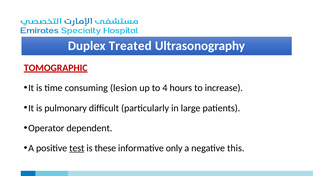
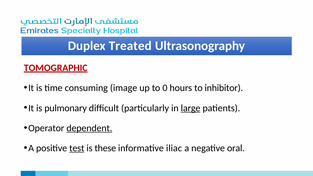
lesion: lesion -> image (124, 88)
4: 4 -> 0 (165, 88)
increase: increase -> inhibitor (224, 88)
large underline: none -> present (191, 108)
dependent underline: none -> present (89, 128)
only: only -> iliac (174, 148)
this: this -> oral (236, 148)
